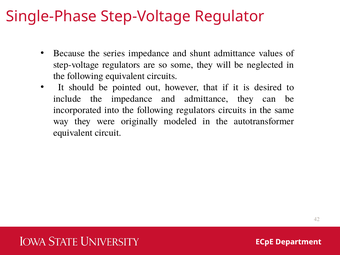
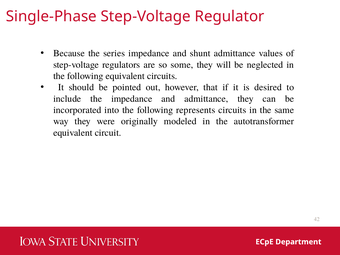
following regulators: regulators -> represents (196, 110)
